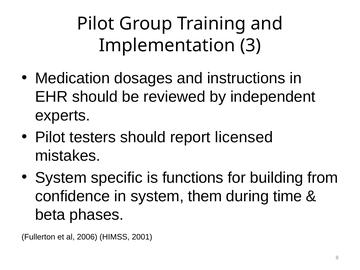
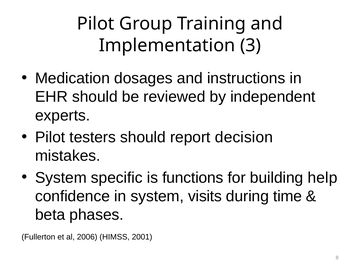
licensed: licensed -> decision (244, 137)
from: from -> help (323, 178)
them: them -> visits (205, 196)
